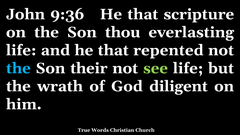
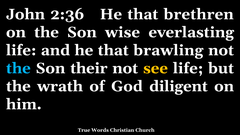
9:36: 9:36 -> 2:36 (67, 14)
scripture: scripture -> brethren (199, 14)
thou: thou -> wise (123, 32)
repented: repented -> brawling (168, 50)
see colour: light green -> yellow (156, 68)
